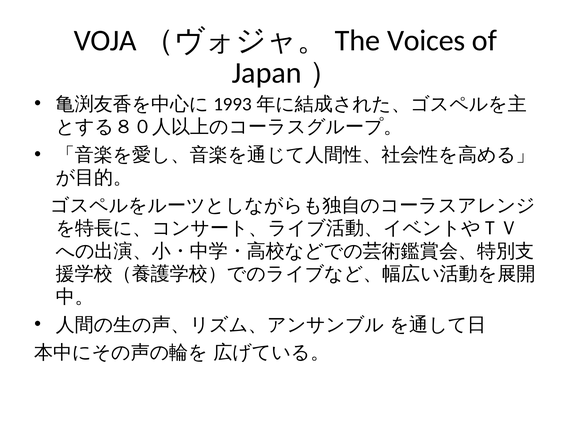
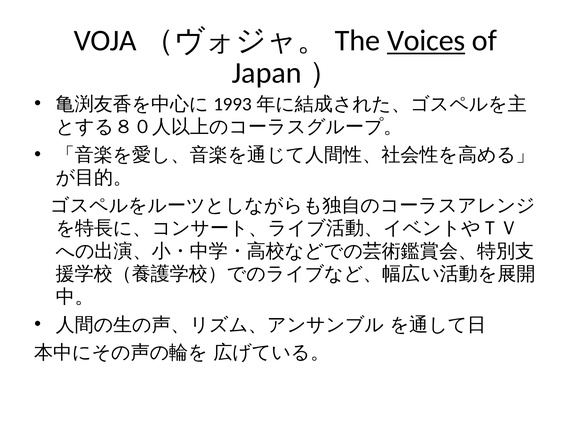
Voices underline: none -> present (426, 40)
